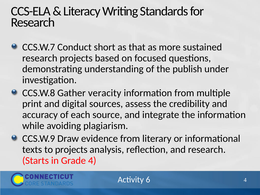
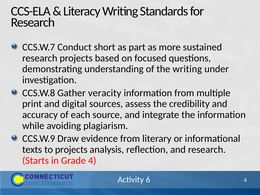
that: that -> part (137, 47)
the publish: publish -> writing (187, 69)
